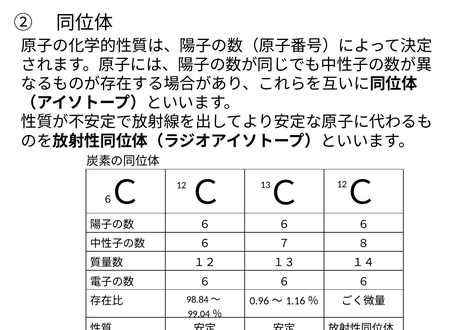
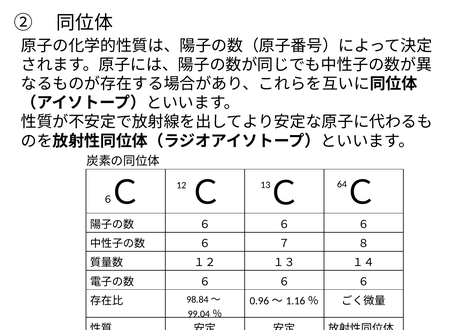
13 12: 12 -> 64 (342, 184)
